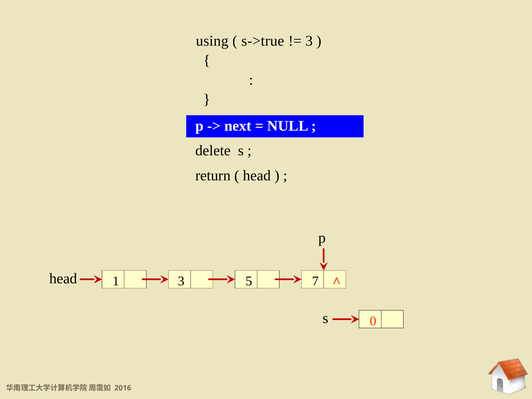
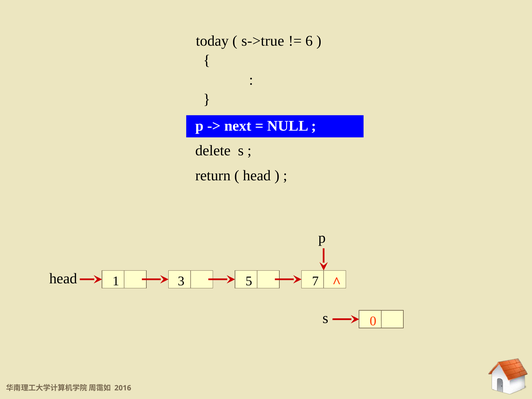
using: using -> today (212, 41)
3: 3 -> 6 (309, 41)
